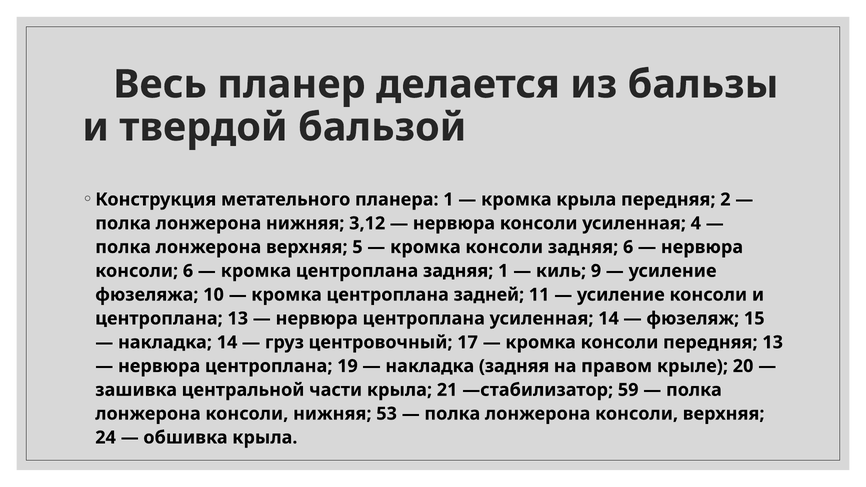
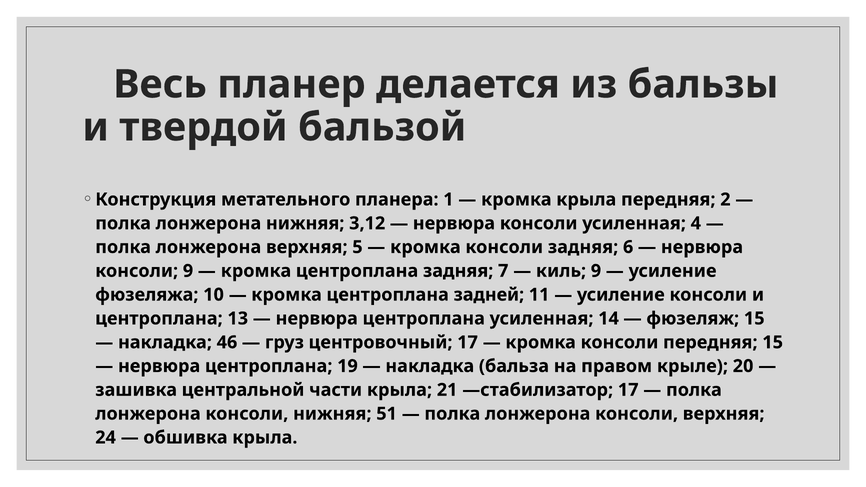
консоли 6: 6 -> 9 (188, 271)
задняя 1: 1 -> 7 (503, 271)
накладка 14: 14 -> 46 (227, 342)
передняя 13: 13 -> 15 (773, 342)
накладка задняя: задняя -> бальза (514, 366)
—стабилизатор 59: 59 -> 17 (628, 390)
53: 53 -> 51 (387, 414)
